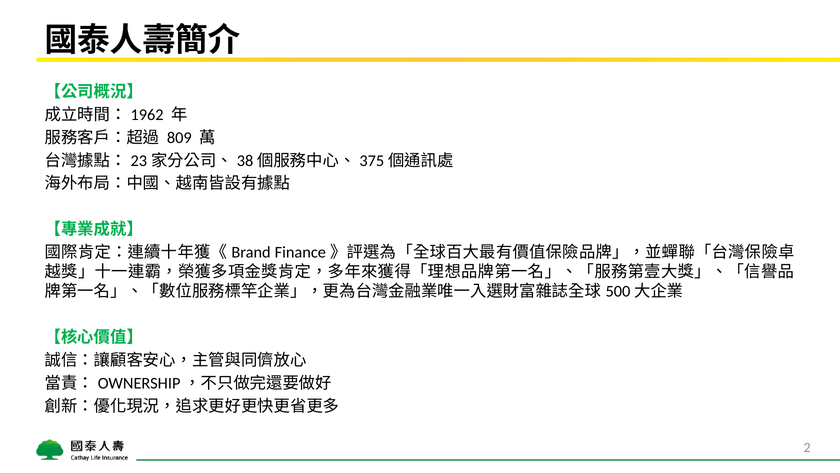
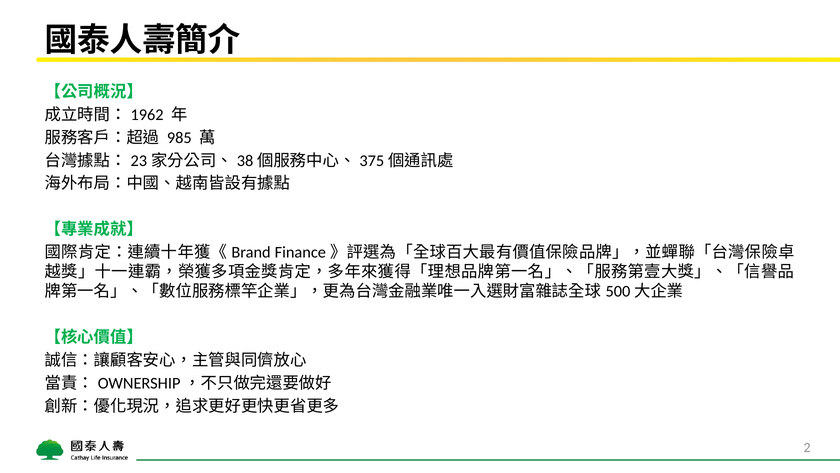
809: 809 -> 985 (179, 138)
